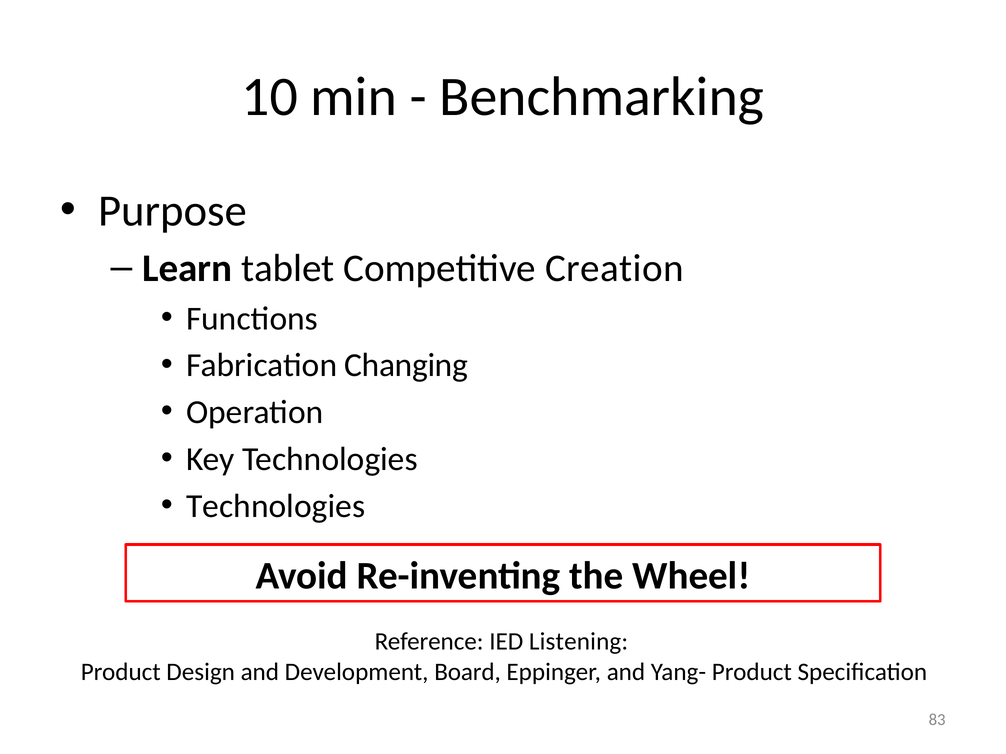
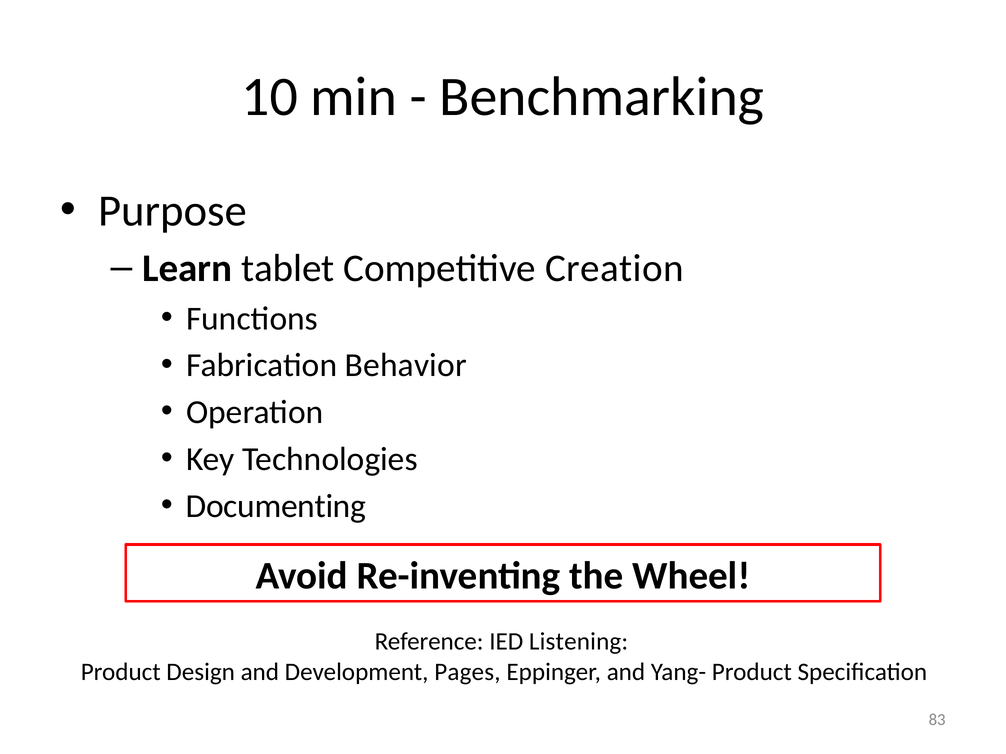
Changing: Changing -> Behavior (406, 366)
Technologies: Technologies -> Documenting (276, 506)
Board: Board -> Pages (467, 672)
